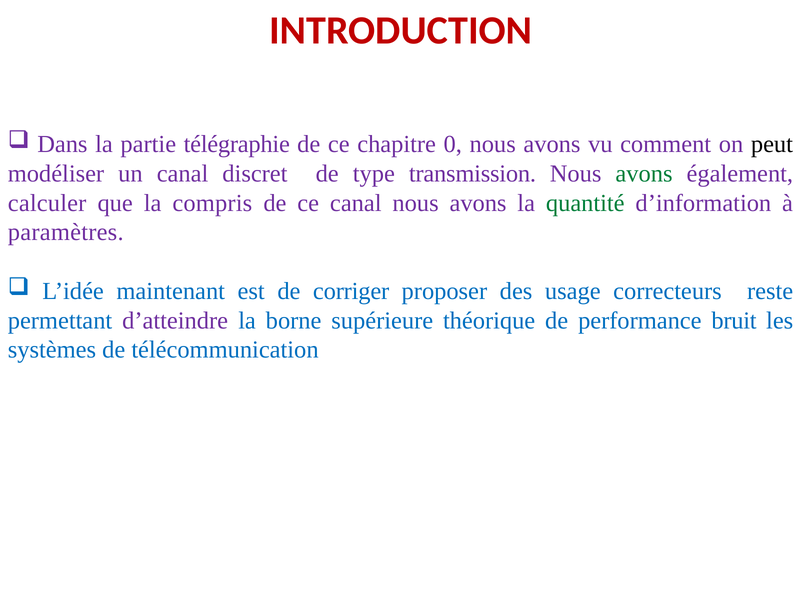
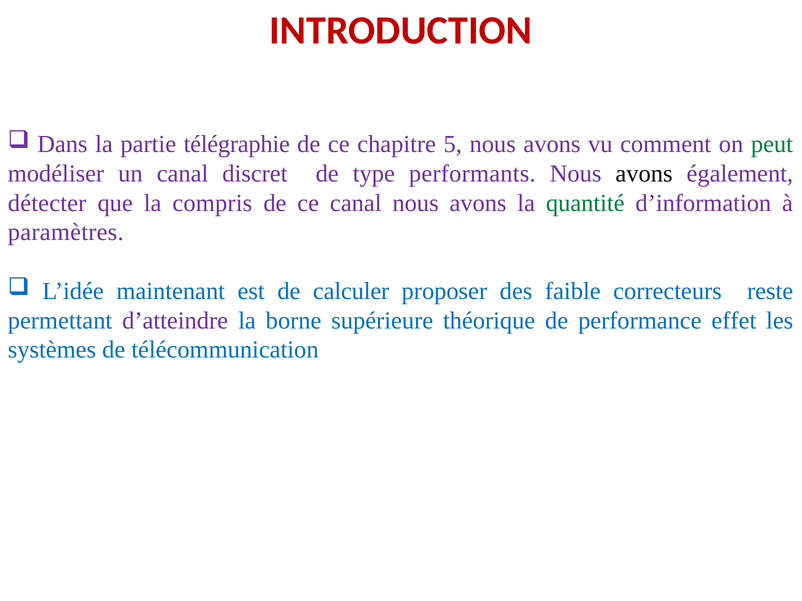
0: 0 -> 5 (453, 144)
peut colour: black -> green (772, 144)
transmission: transmission -> performants (472, 174)
avons colour: green -> black (644, 174)
calculer: calculer -> détecter (47, 203)
corriger: corriger -> calculer (351, 291)
usage: usage -> faible (573, 291)
bruit: bruit -> effet (734, 321)
